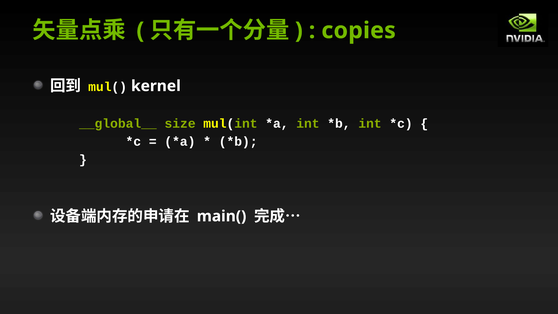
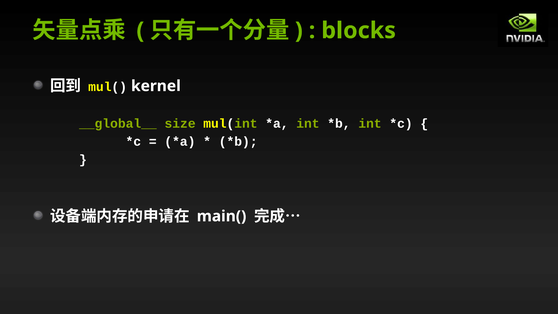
copies: copies -> blocks (359, 30)
